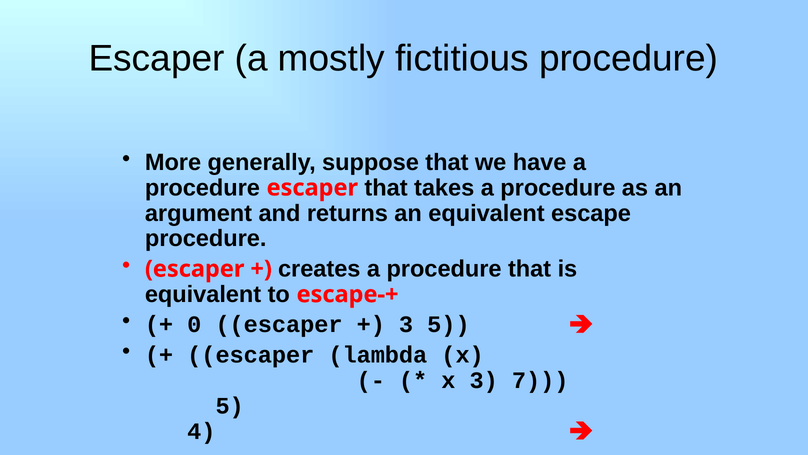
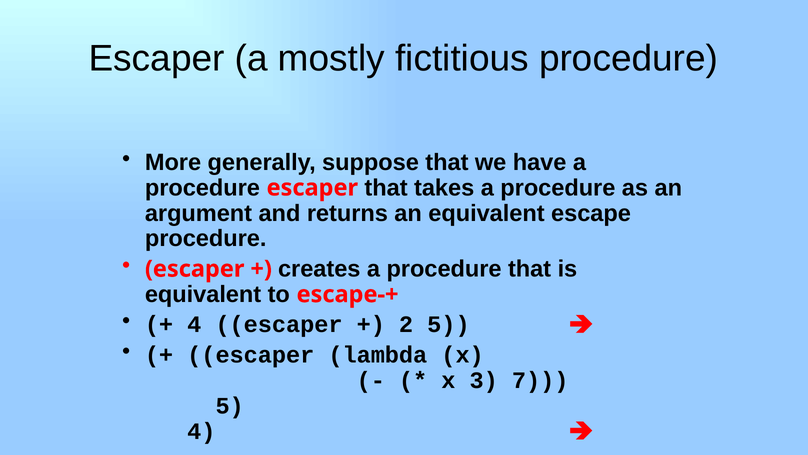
0: 0 -> 4 (194, 324)
3: 3 -> 2 (406, 324)
